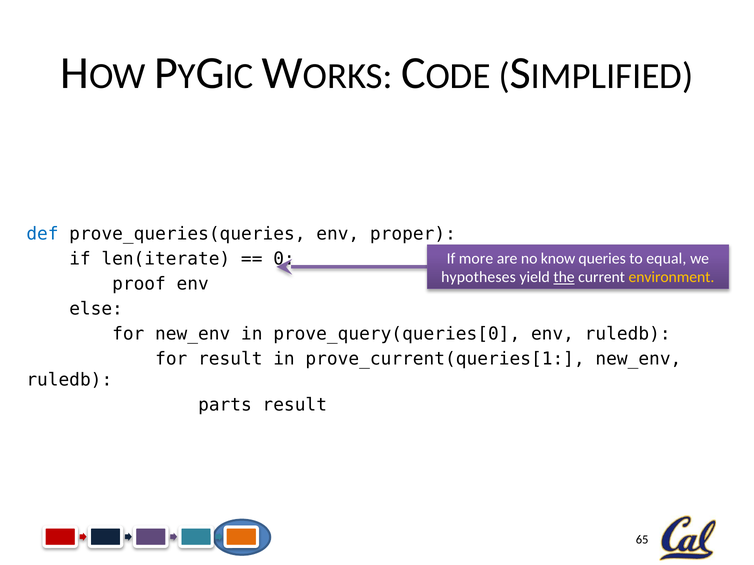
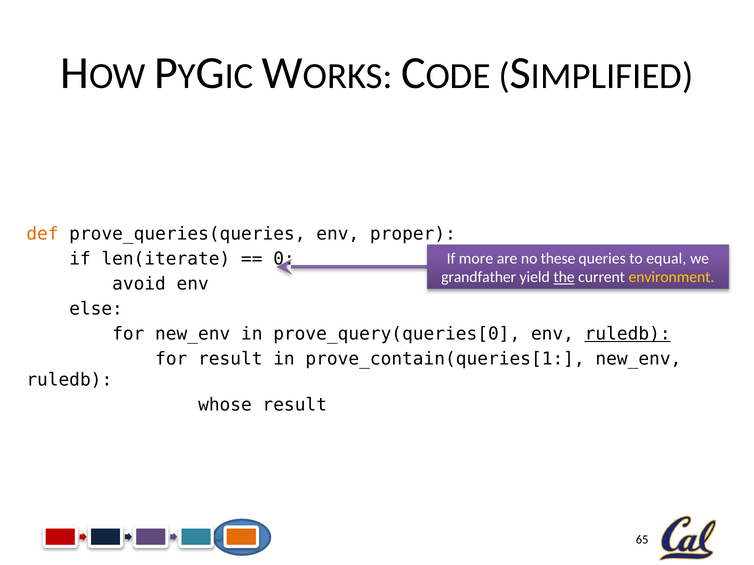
def colour: blue -> orange (42, 234)
know: know -> these (558, 259)
hypotheses: hypotheses -> grandfather (479, 278)
proof: proof -> avoid (139, 284)
ruledb underline: none -> present (628, 334)
prove_current(queries[1: prove_current(queries[1 -> prove_contain(queries[1 (445, 359)
parts: parts -> whose (225, 405)
